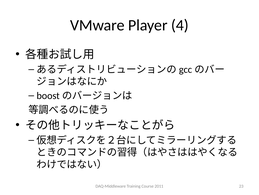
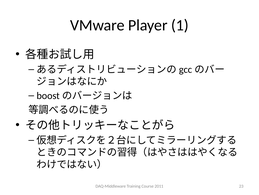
4: 4 -> 1 (180, 25)
